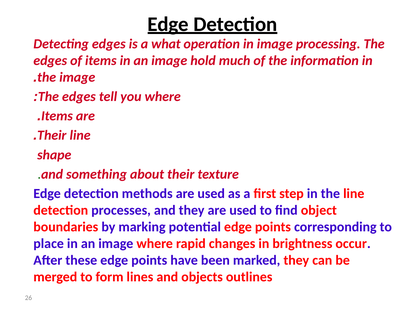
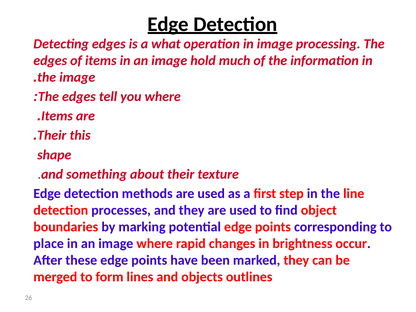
Their line: line -> this (80, 135)
